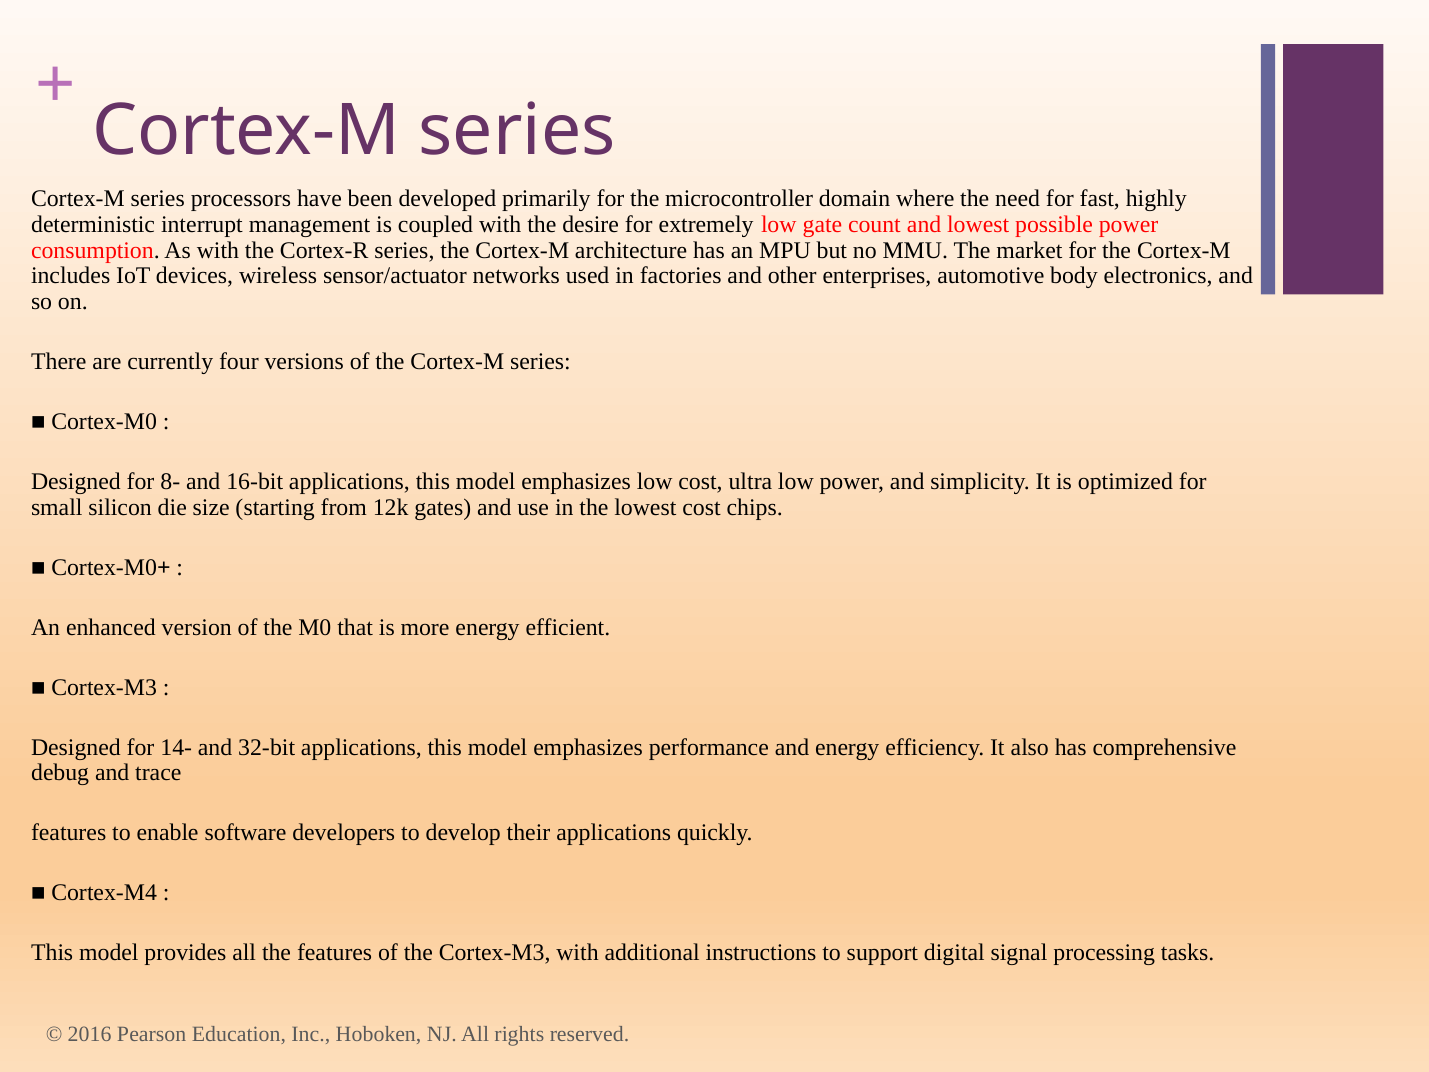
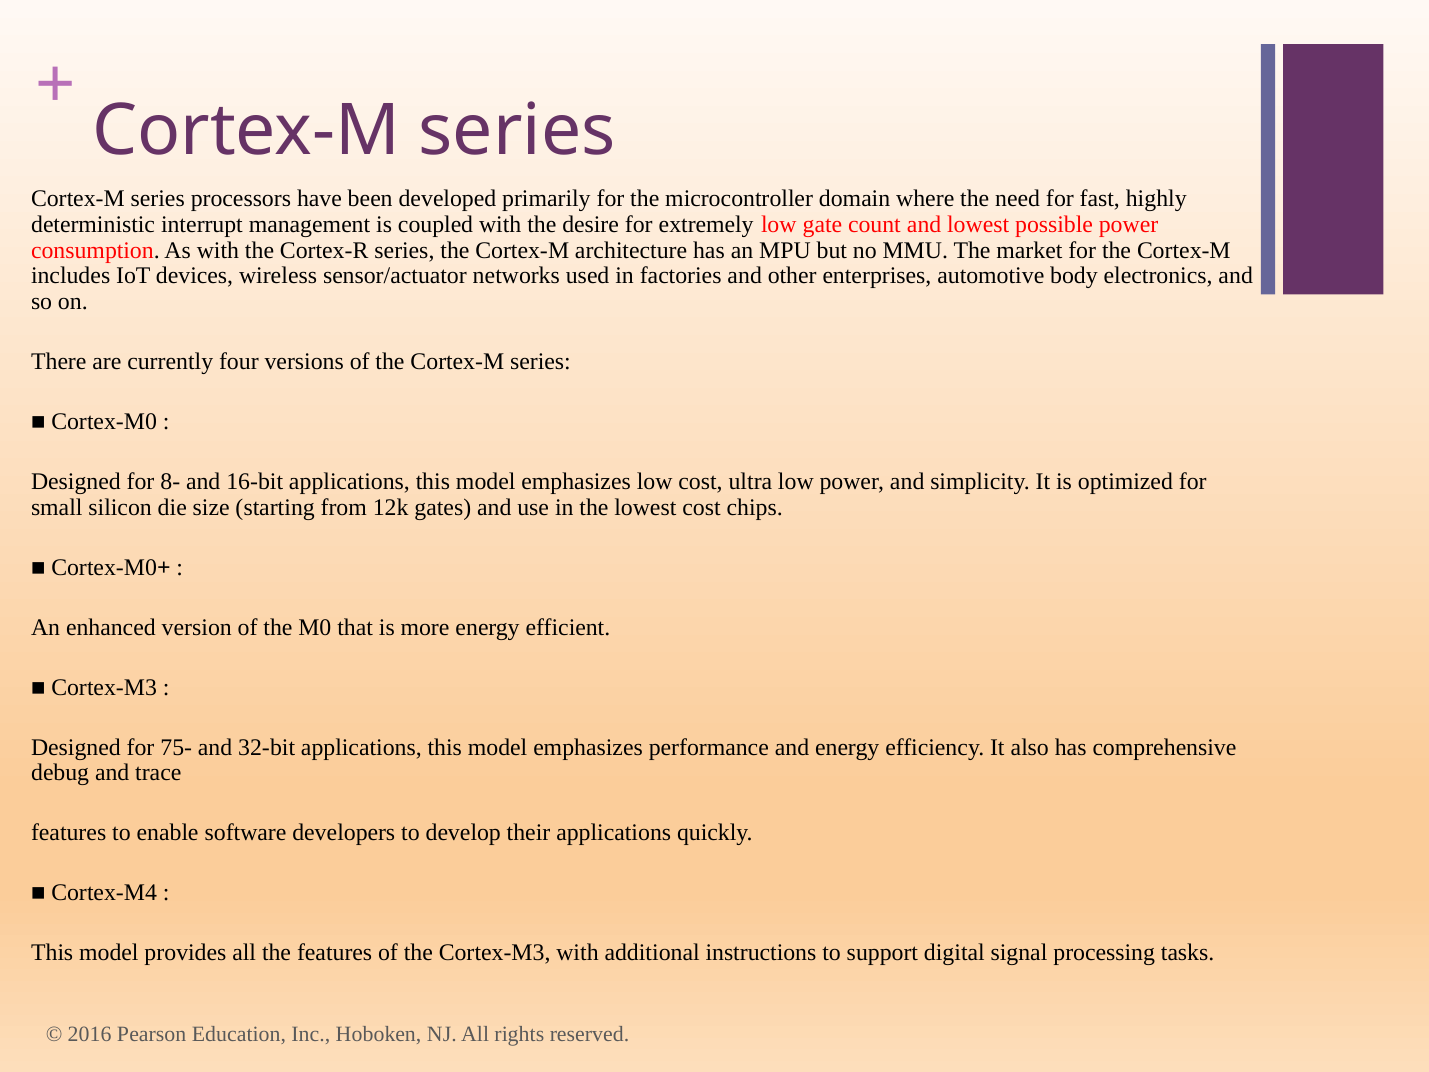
14-: 14- -> 75- (176, 747)
